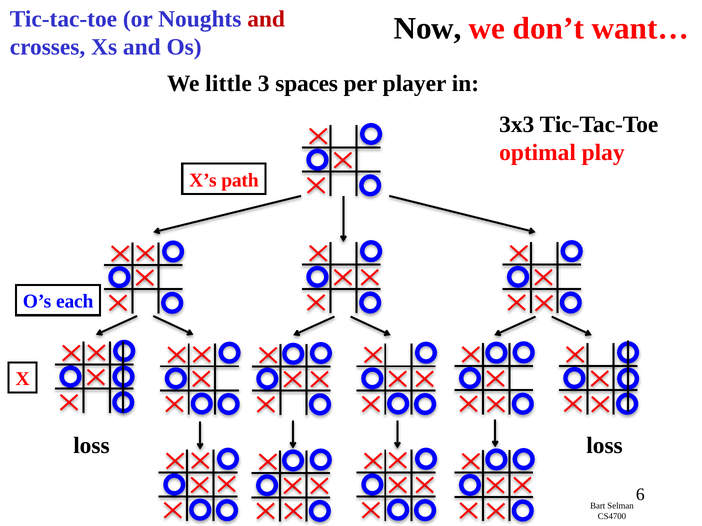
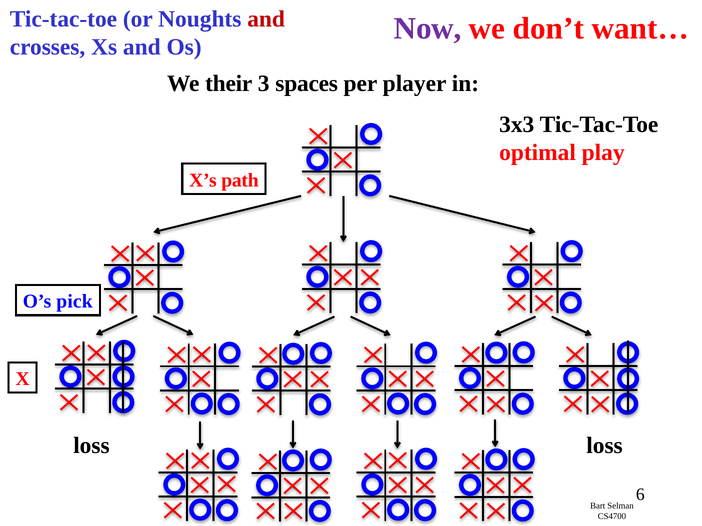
Now colour: black -> purple (428, 28)
little: little -> their (229, 83)
each: each -> pick (75, 302)
